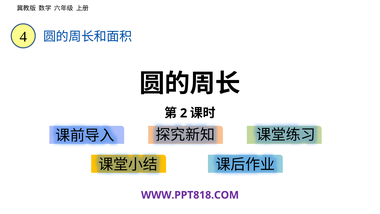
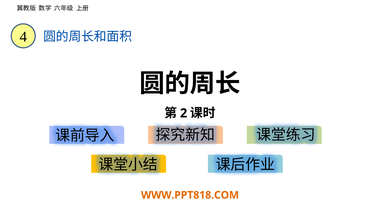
WWW.PPT818.COM colour: purple -> orange (190, 195)
